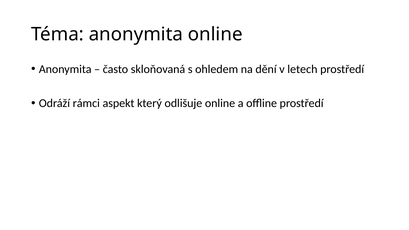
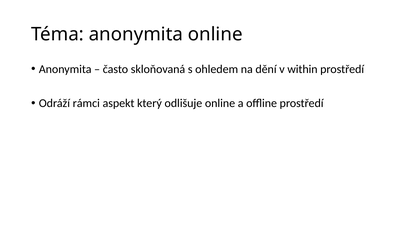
letech: letech -> within (302, 69)
